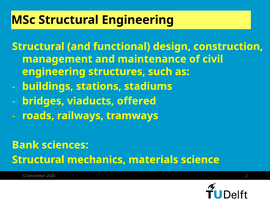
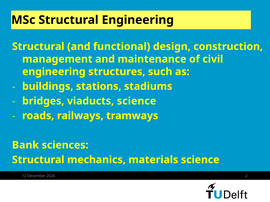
viaducts offered: offered -> science (137, 101)
